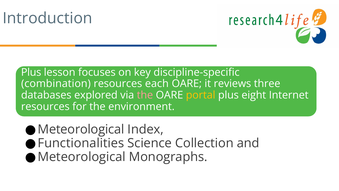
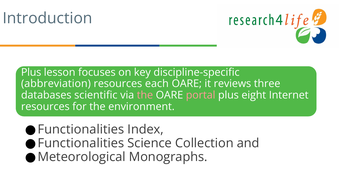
combination: combination -> abbreviation (56, 84)
explored: explored -> scientific (96, 95)
portal colour: yellow -> pink (201, 95)
Meteorological: Meteorological -> Functionalities (81, 129)
